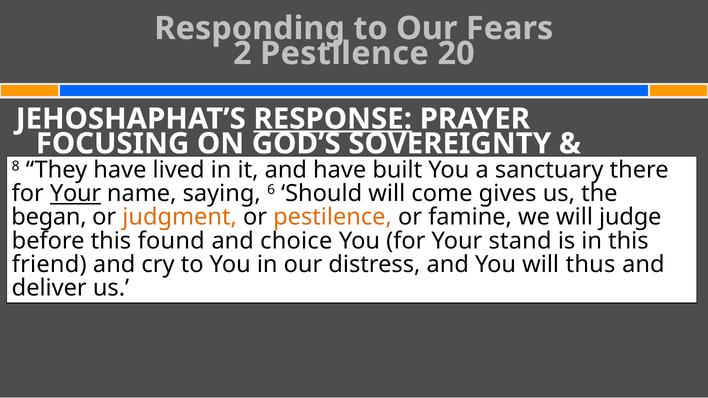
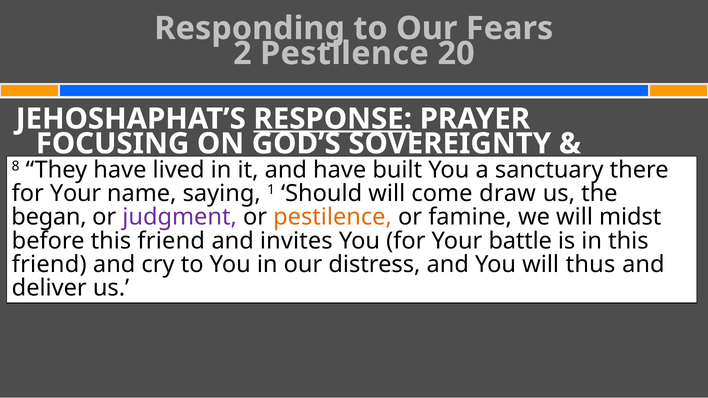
Your underline: present -> none (76, 194)
6: 6 -> 1 (271, 190)
gives: gives -> draw (508, 194)
judgment colour: orange -> purple (180, 217)
judge: judge -> midst (630, 217)
before this found: found -> friend (171, 241)
choice: choice -> invites (296, 241)
stand: stand -> battle (520, 241)
